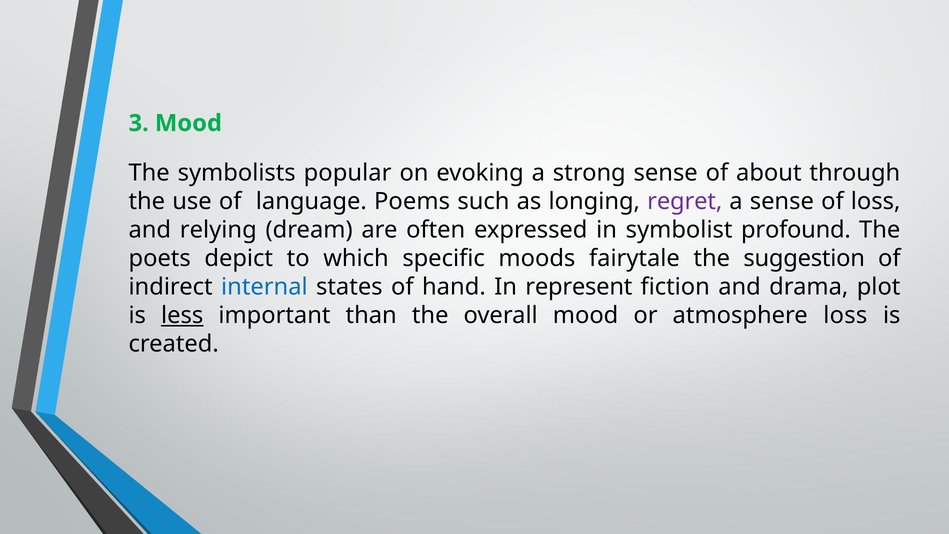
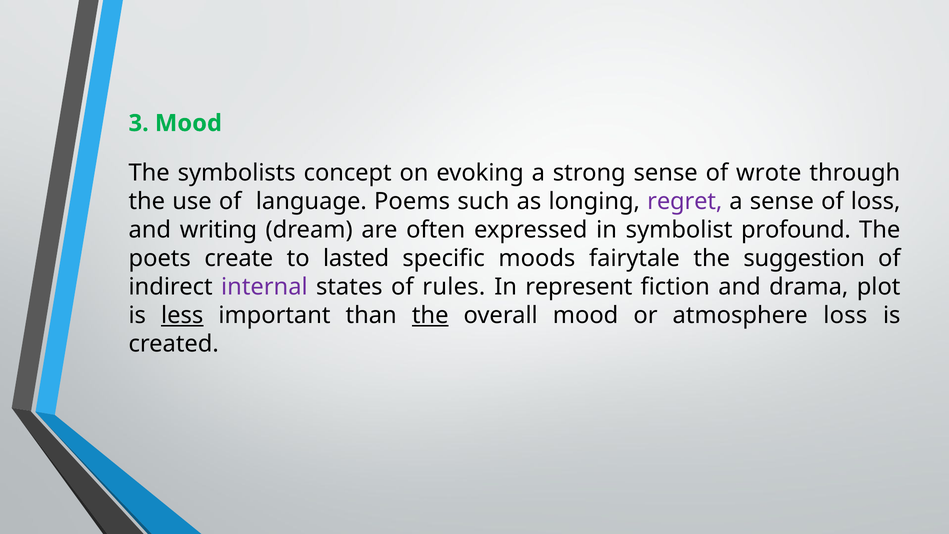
popular: popular -> concept (348, 173)
about: about -> wrote (769, 173)
relying: relying -> writing (218, 230)
depict: depict -> create (239, 258)
which: which -> lasted (356, 258)
internal colour: blue -> purple (264, 287)
hand: hand -> rules (454, 287)
the underline: none -> present (430, 315)
